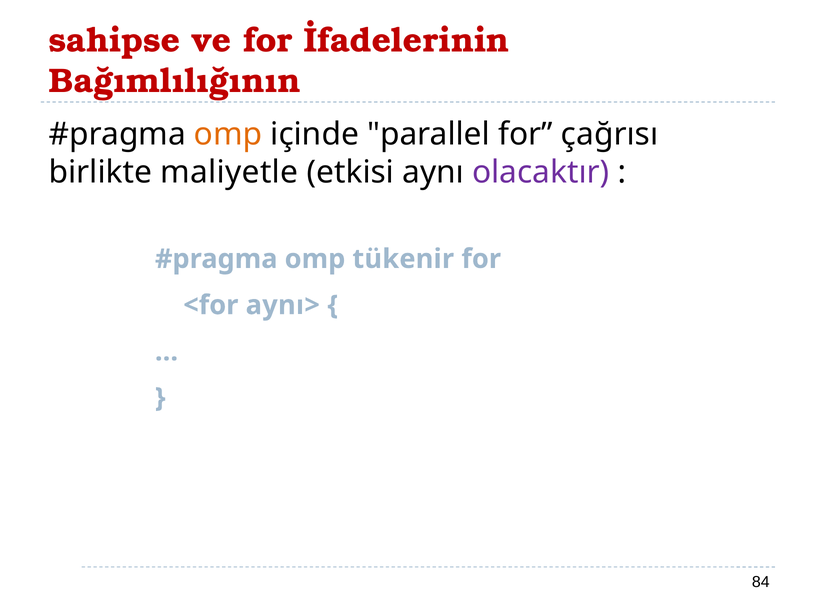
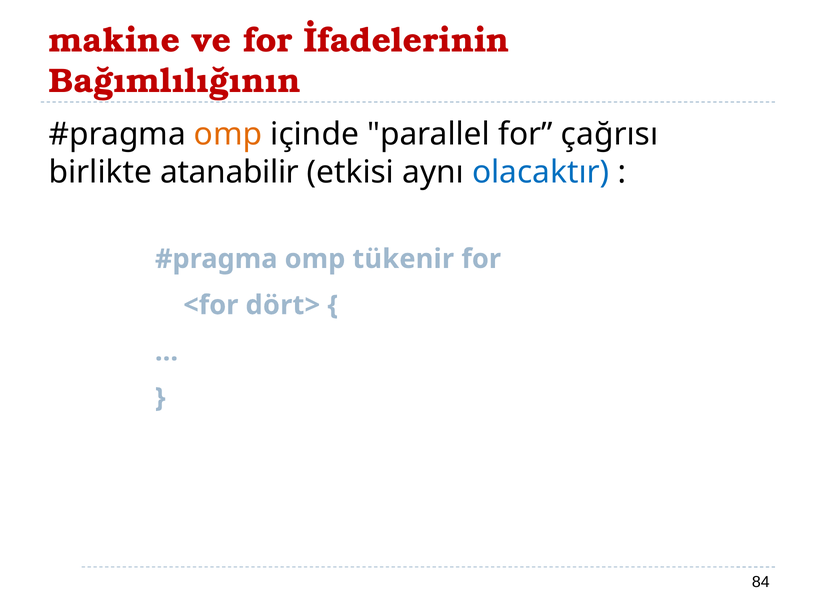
sahipse: sahipse -> makine (115, 40)
maliyetle: maliyetle -> atanabilir (230, 172)
olacaktır colour: purple -> blue (541, 172)
aynı>: aynı> -> dört> (283, 305)
